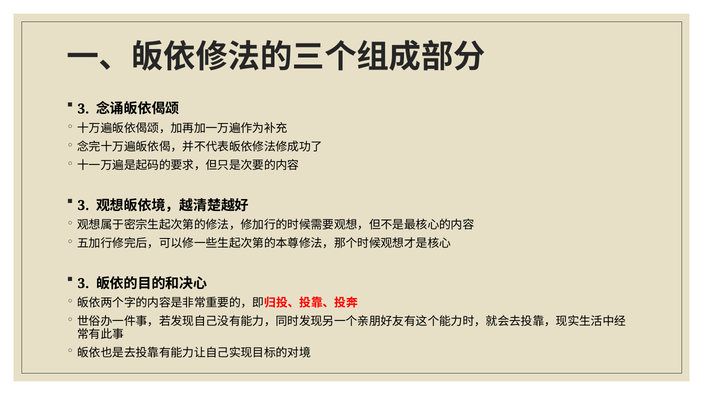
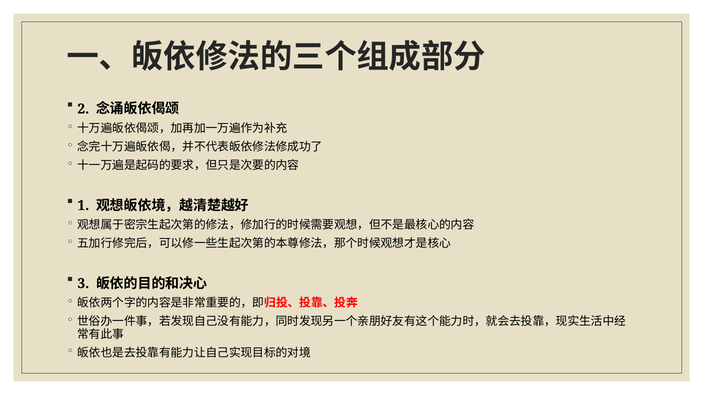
3: 3 -> 2 (83, 109)
3: 3 -> 1 (83, 206)
